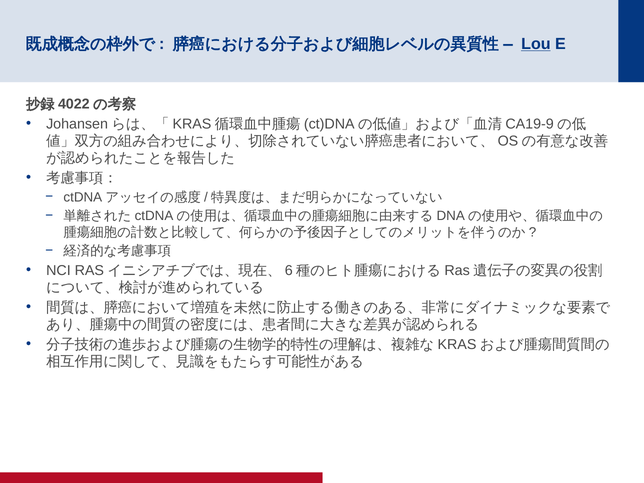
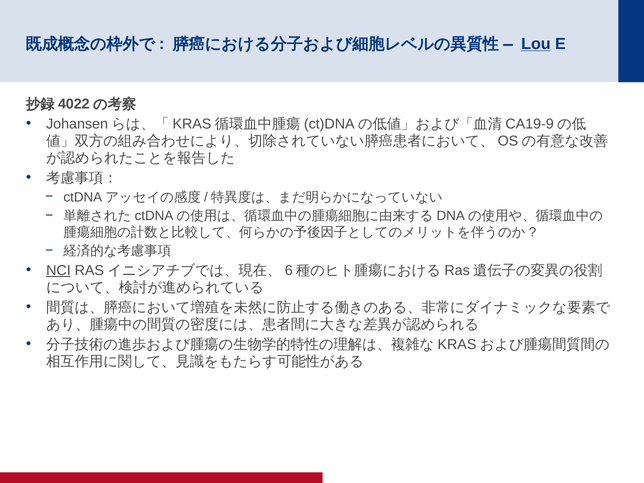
NCI underline: none -> present (58, 270)
